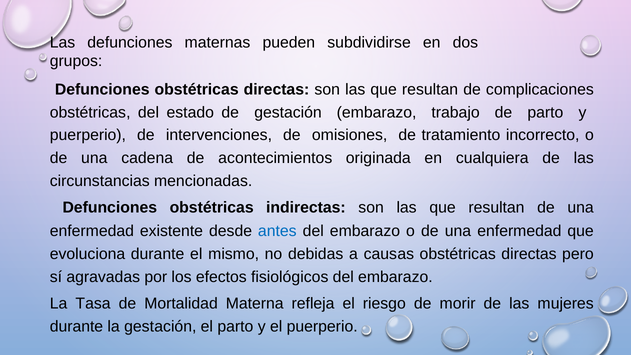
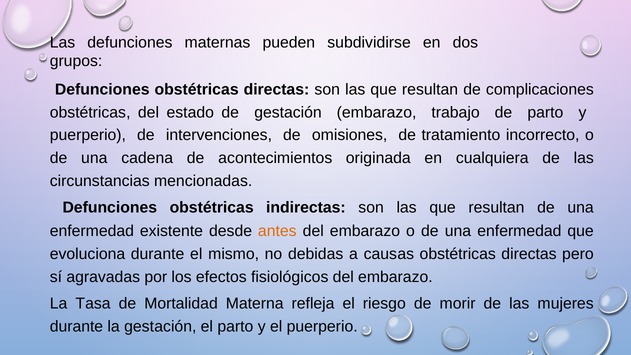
antes colour: blue -> orange (277, 231)
